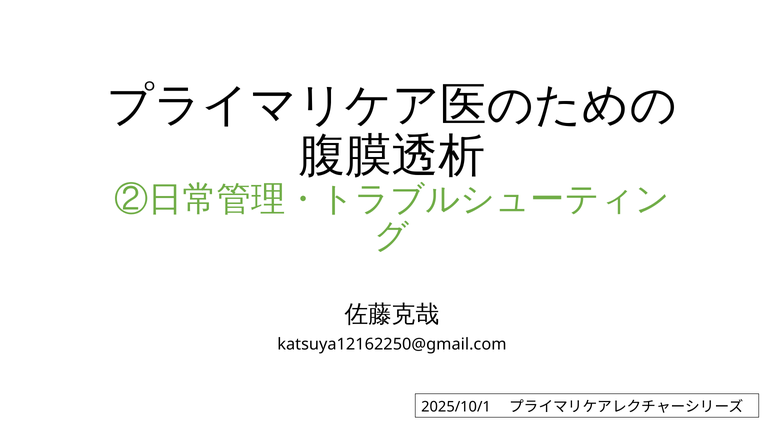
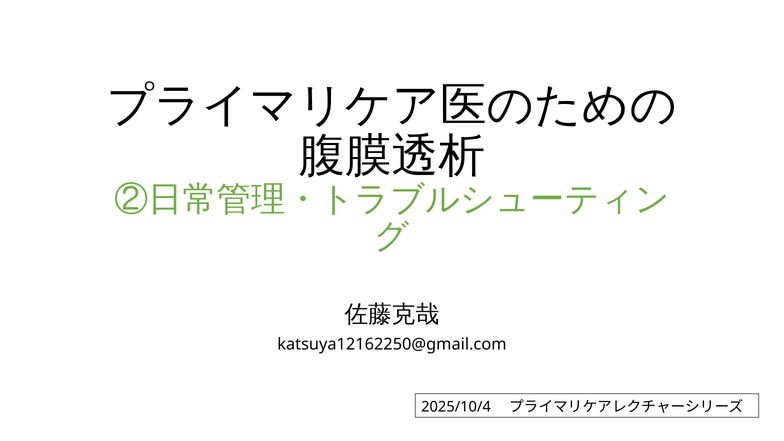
2025/10/1: 2025/10/1 -> 2025/10/4 (456, 407)
